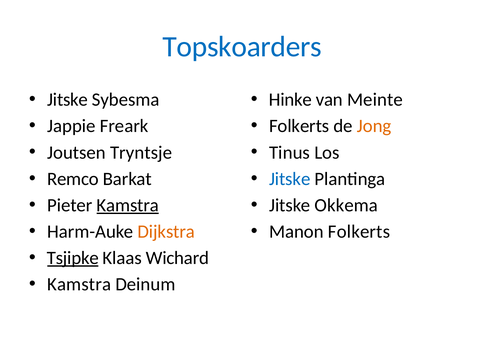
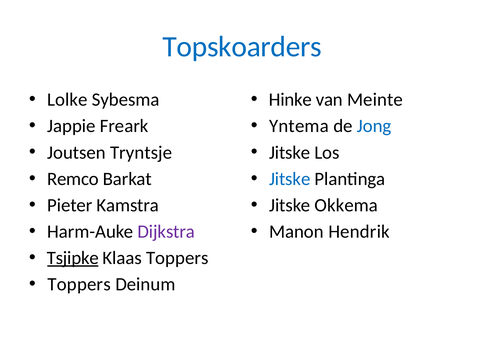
Jitske: Jitske -> Lolke (67, 100)
Folkerts: Folkerts -> Yntema (299, 126)
Jong colour: orange -> blue (374, 126)
Tinus: Tinus -> Jitske (290, 152)
Kamstra underline: present -> none (128, 205)
Dijkstra colour: orange -> purple (166, 232)
Manon Folkerts: Folkerts -> Hendrik (359, 232)
Klaas Wichard: Wichard -> Toppers (177, 258)
Kamstra: Kamstra -> Toppers (79, 284)
